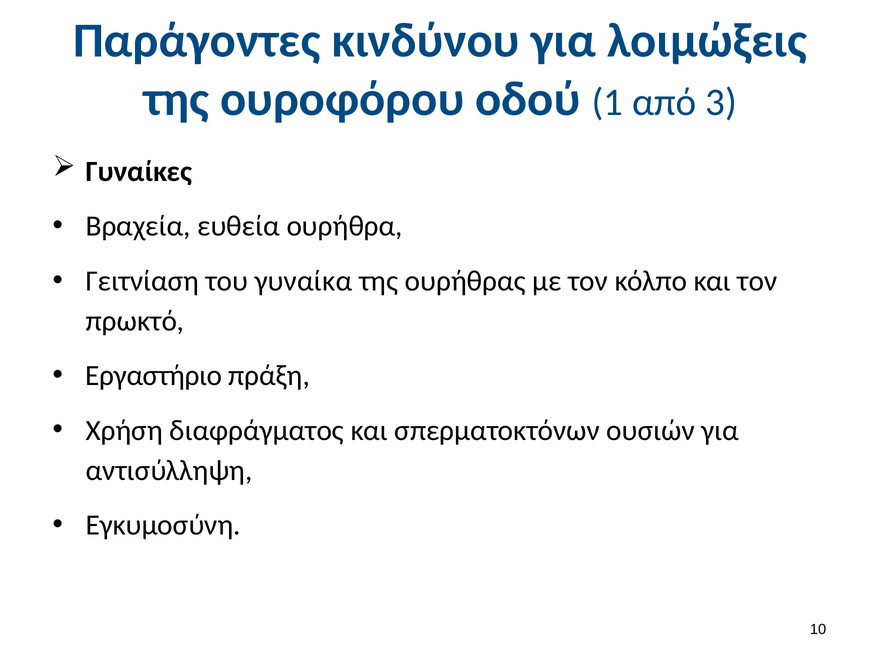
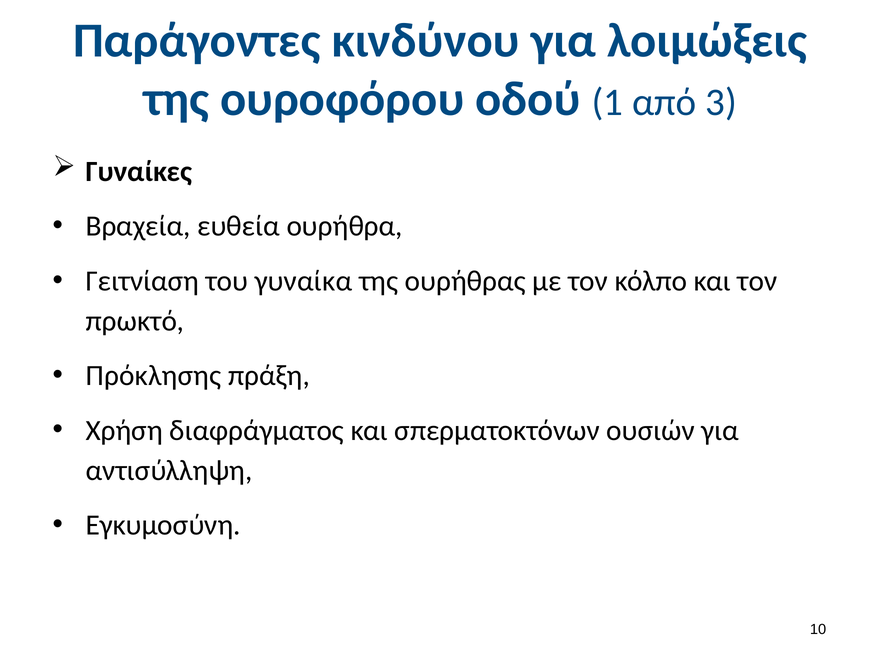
Εργαστήριο: Εργαστήριο -> Πρόκλησης (154, 376)
